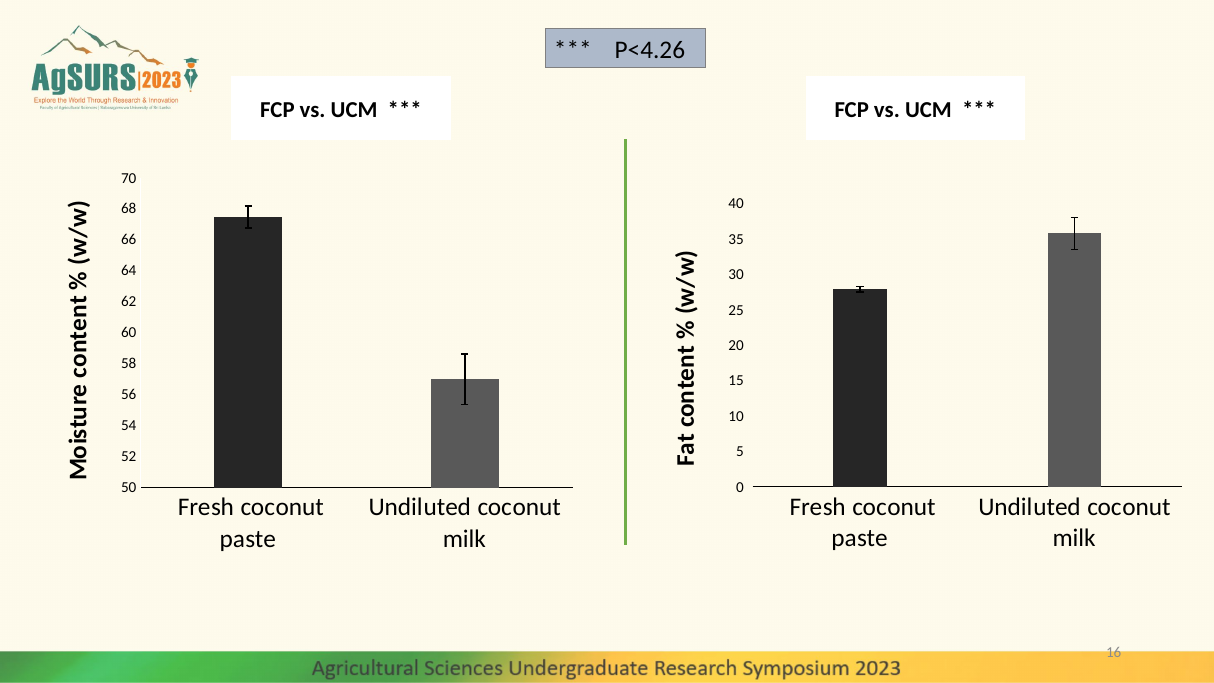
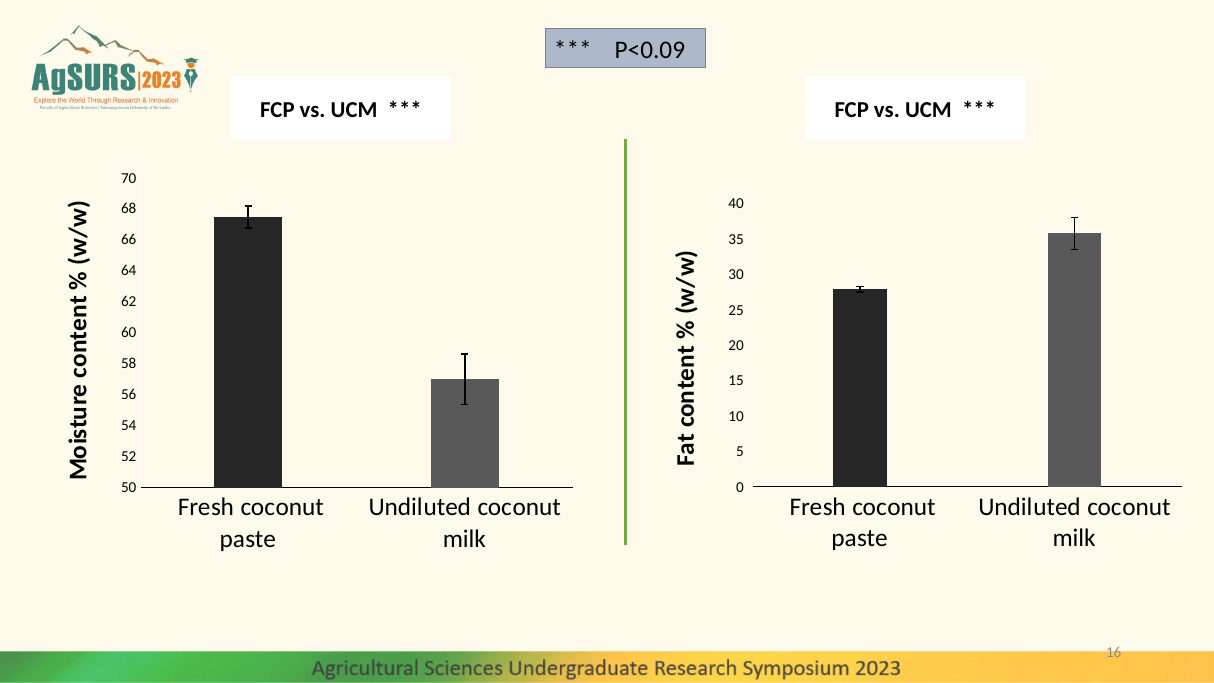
P<4.26: P<4.26 -> P<0.09 (650, 50)
